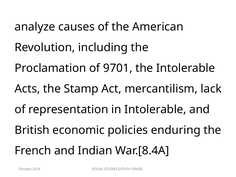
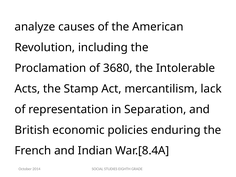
9701: 9701 -> 3680 (118, 68)
in Intolerable: Intolerable -> Separation (155, 109)
